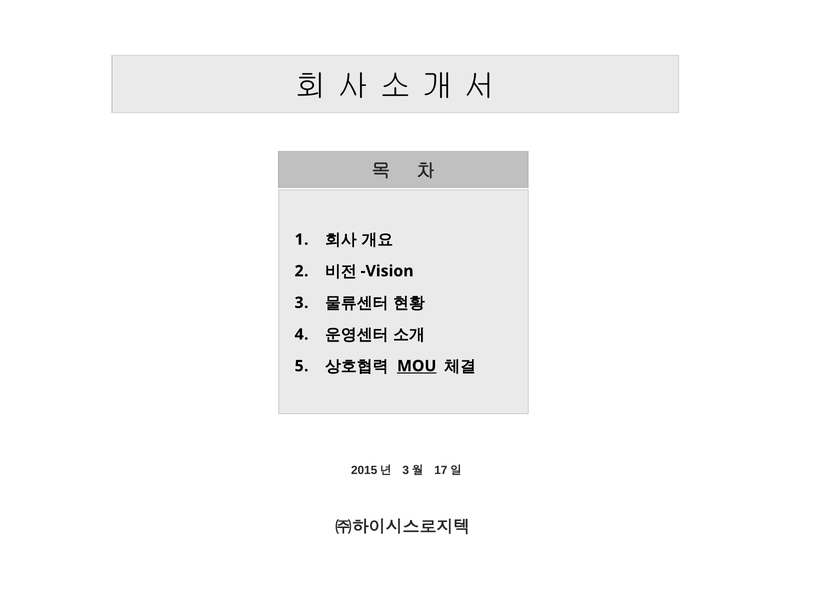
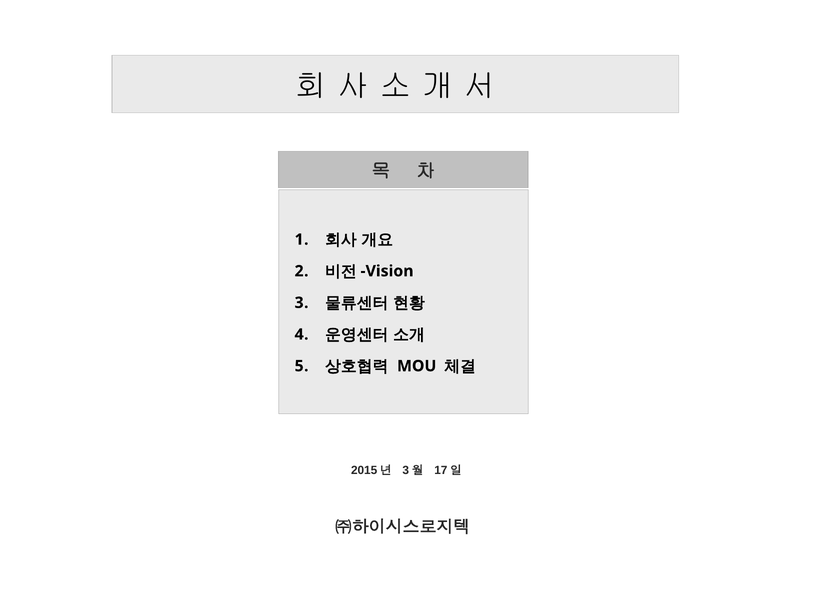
MOU underline: present -> none (417, 366)
